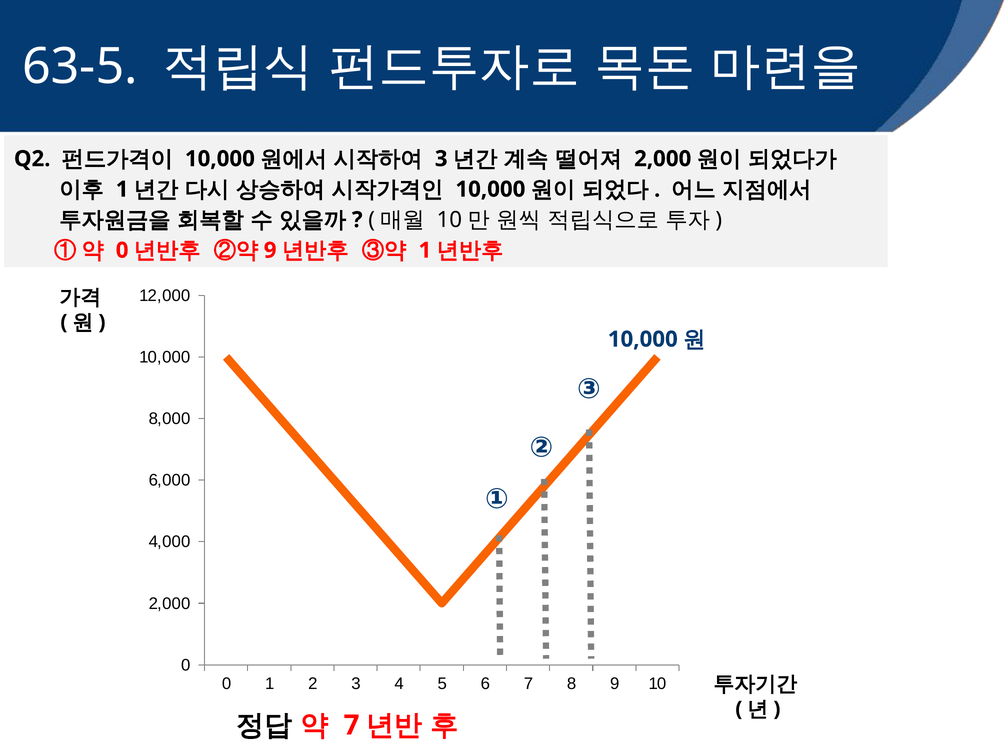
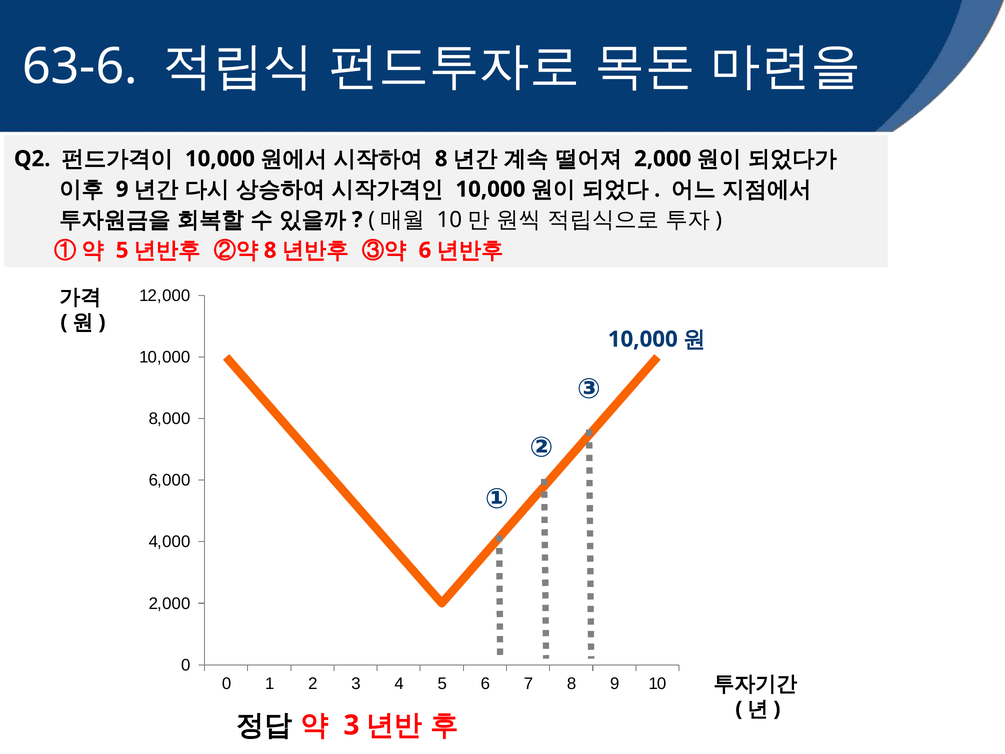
63-5: 63-5 -> 63-6 (80, 67)
3: 3 -> 8 (441, 159)
1: 1 -> 9 (122, 189)
0: 0 -> 5 (122, 250)
9: 9 -> 8 (270, 250)
1: 1 -> 6 (425, 250)
7: 7 -> 3 (352, 725)
